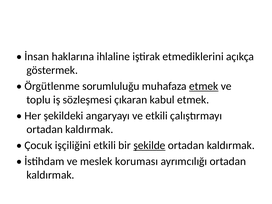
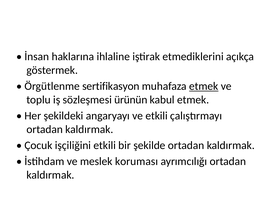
sorumluluğu: sorumluluğu -> sertifikasyon (111, 86)
çıkaran: çıkaran -> ürünün (131, 100)
şekilde underline: present -> none (149, 145)
